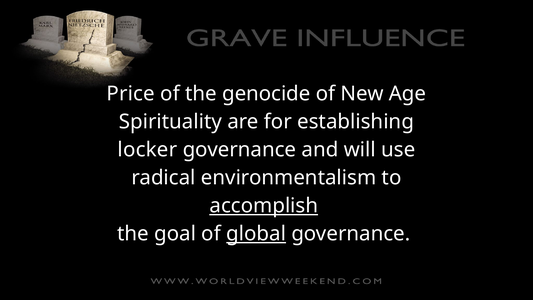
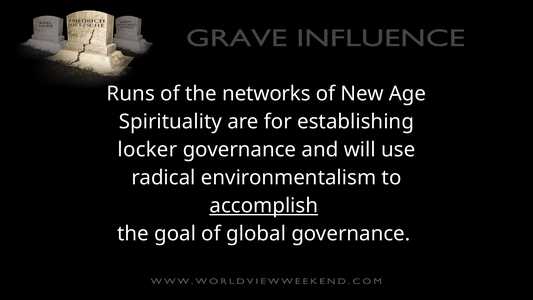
Price: Price -> Runs (131, 94)
genocide: genocide -> networks (266, 94)
global underline: present -> none (256, 234)
